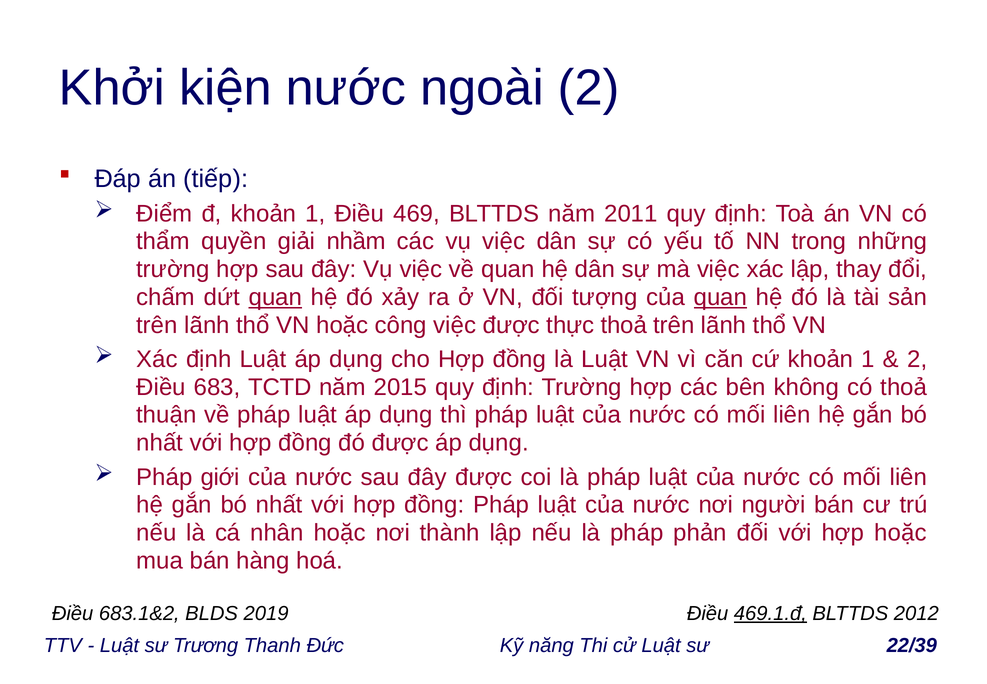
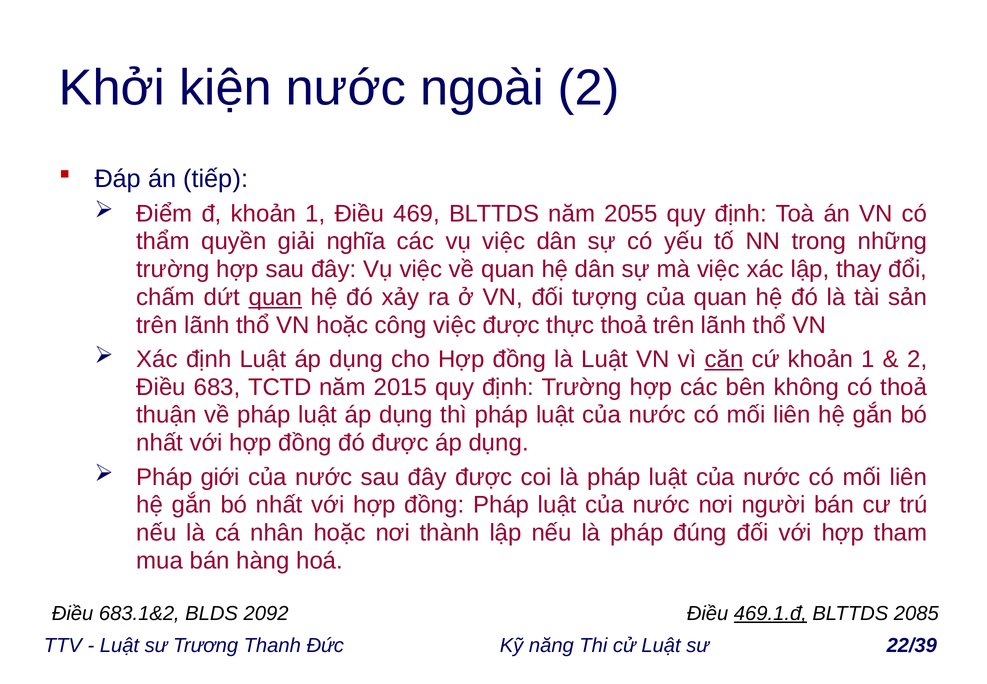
2011: 2011 -> 2055 (631, 213)
nhầm: nhầm -> nghĩa (356, 241)
quan underline: present -> none (720, 297)
căn underline: none -> present (724, 359)
phản: phản -> đúng (700, 532)
hợp hoặc: hoặc -> tham (901, 532)
2019: 2019 -> 2092 (266, 613)
2012: 2012 -> 2085 (916, 613)
